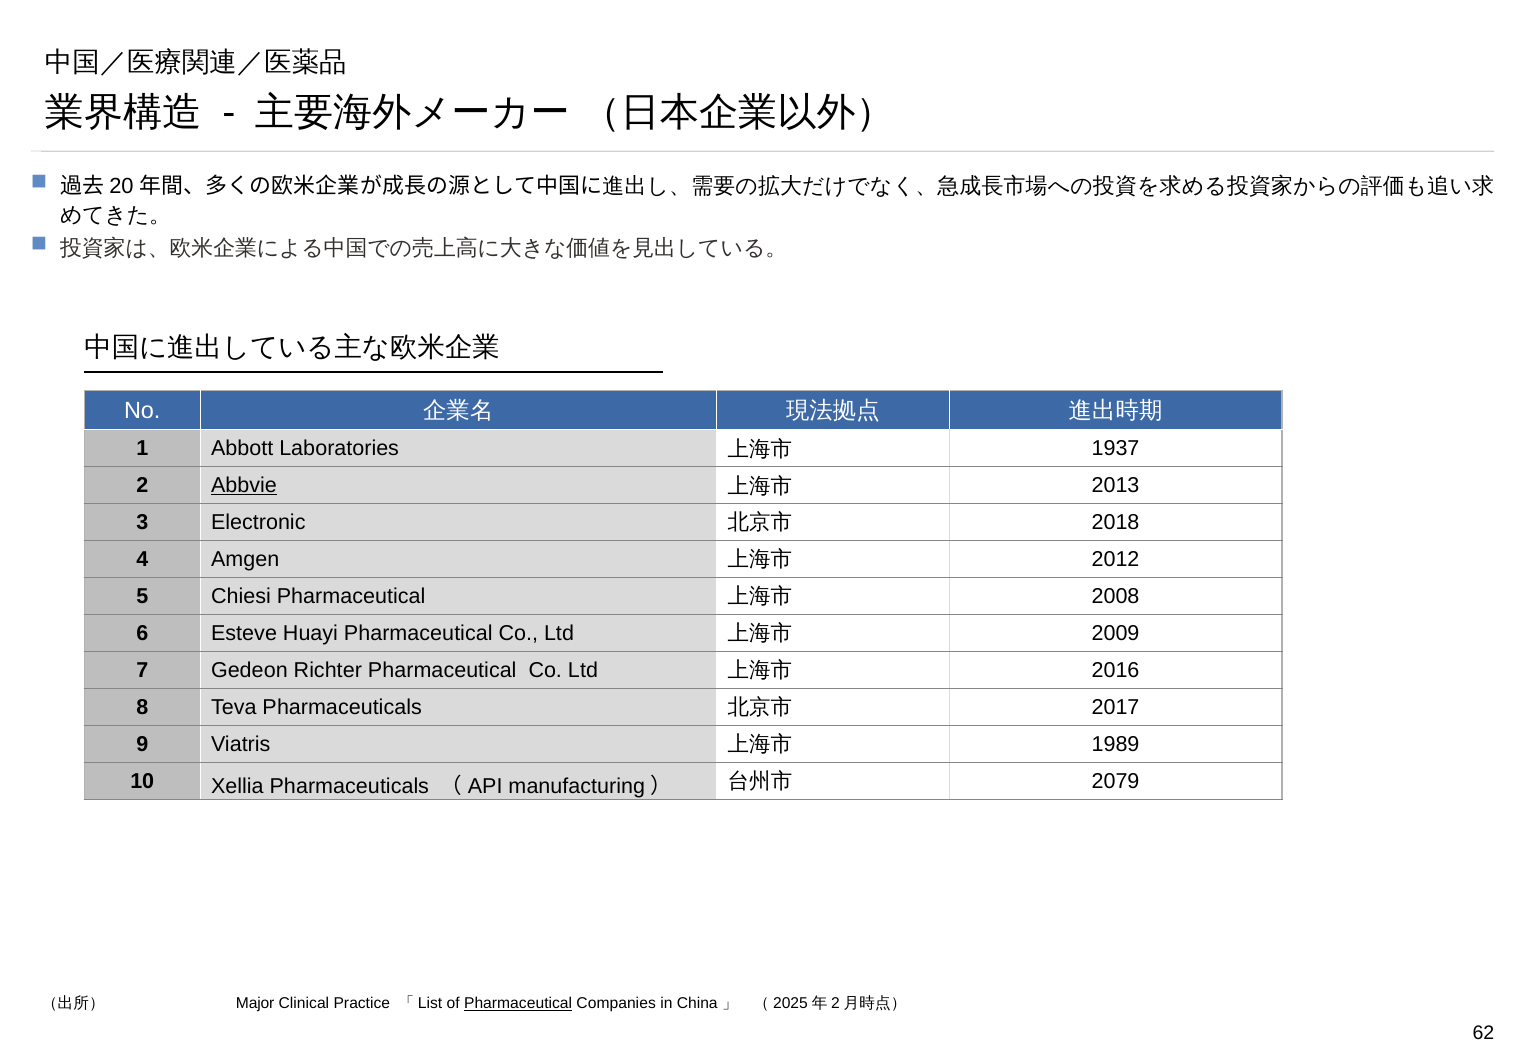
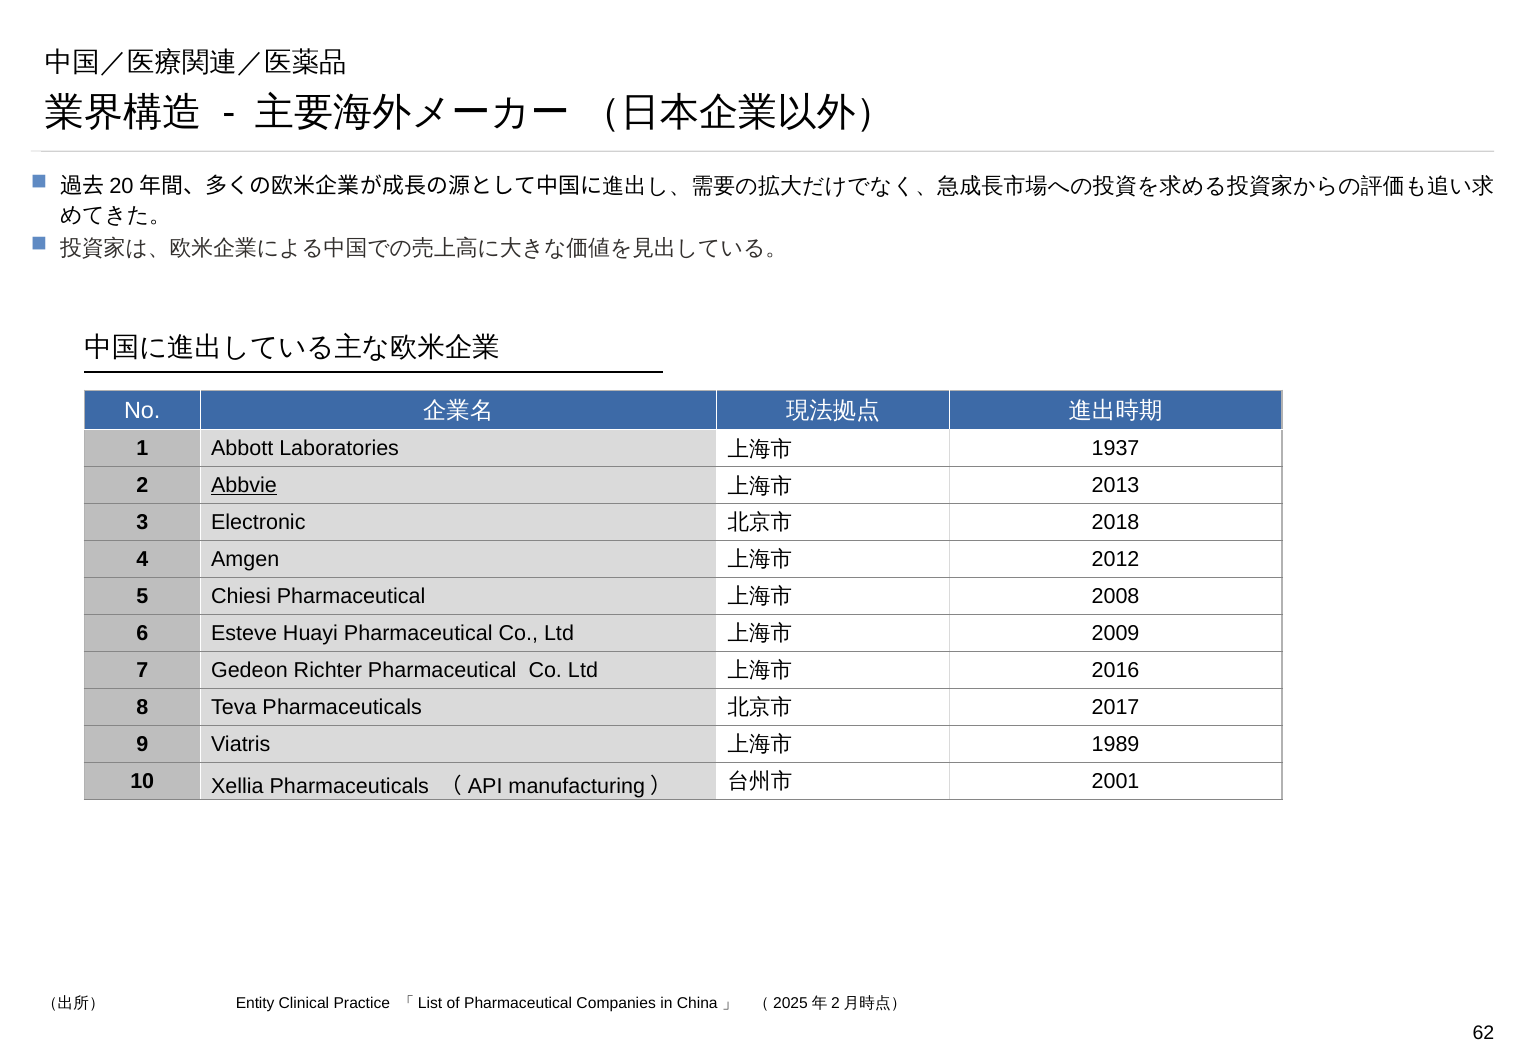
2079: 2079 -> 2001 (1116, 781)
Major: Major -> Entity (255, 1003)
Pharmaceutical underline: present -> none (518, 1003)
